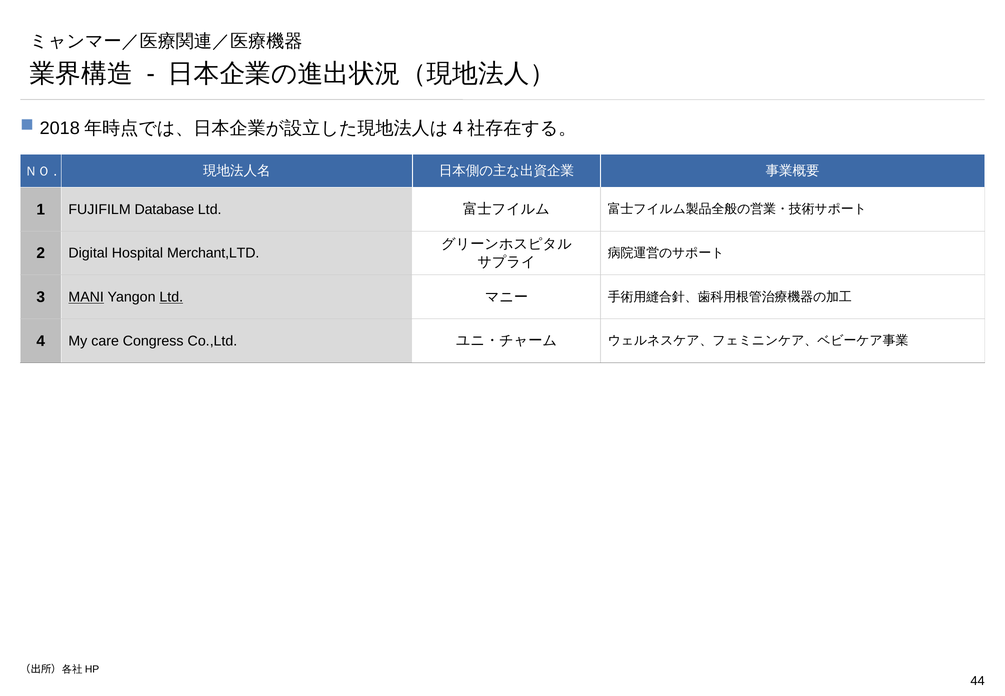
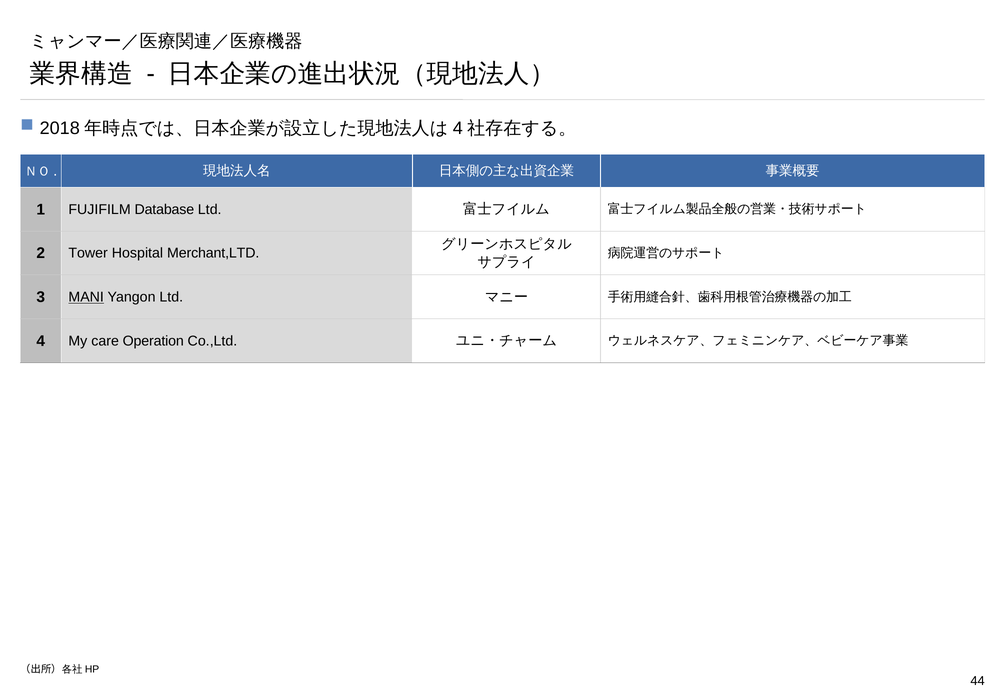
Digital: Digital -> Tower (88, 253)
Ltd underline: present -> none (171, 297)
Congress: Congress -> Operation (153, 341)
